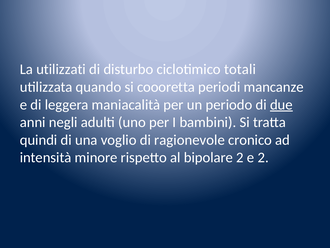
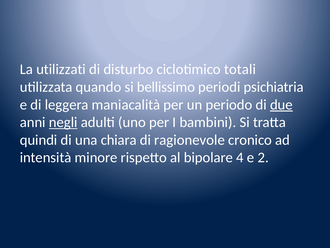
coooretta: coooretta -> bellissimo (166, 87)
mancanze: mancanze -> psichiatria (274, 87)
negli underline: none -> present (63, 122)
voglio: voglio -> chiara (119, 140)
bipolare 2: 2 -> 4 (240, 157)
